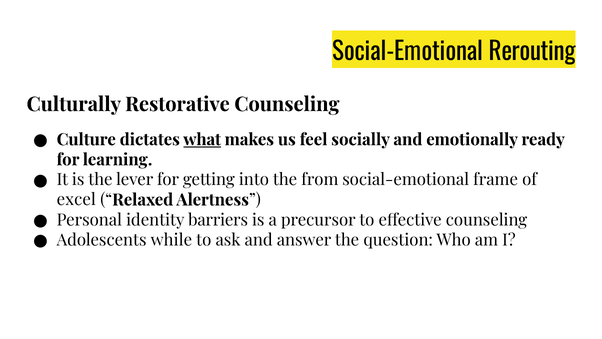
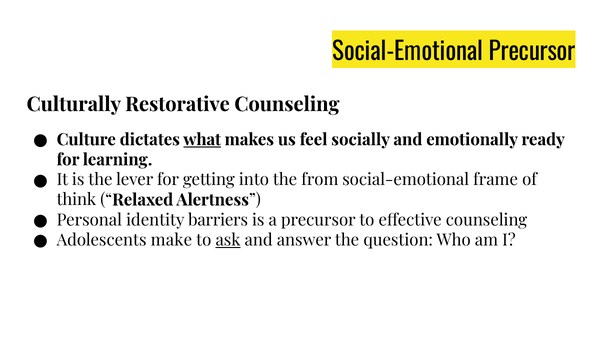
Social-Emotional Rerouting: Rerouting -> Precursor (532, 52)
excel: excel -> think (76, 200)
while: while -> make (171, 240)
ask underline: none -> present (228, 240)
